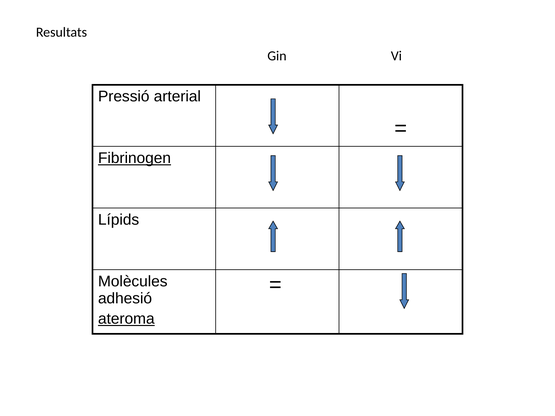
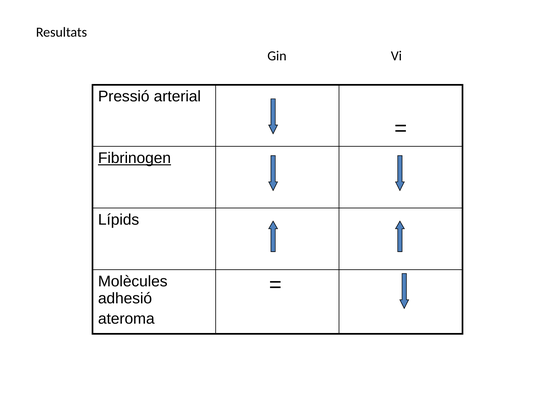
ateroma underline: present -> none (126, 319)
